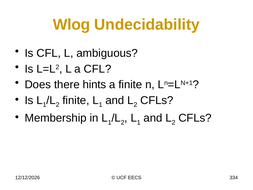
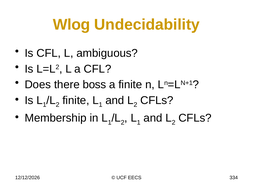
hints: hints -> boss (94, 85)
